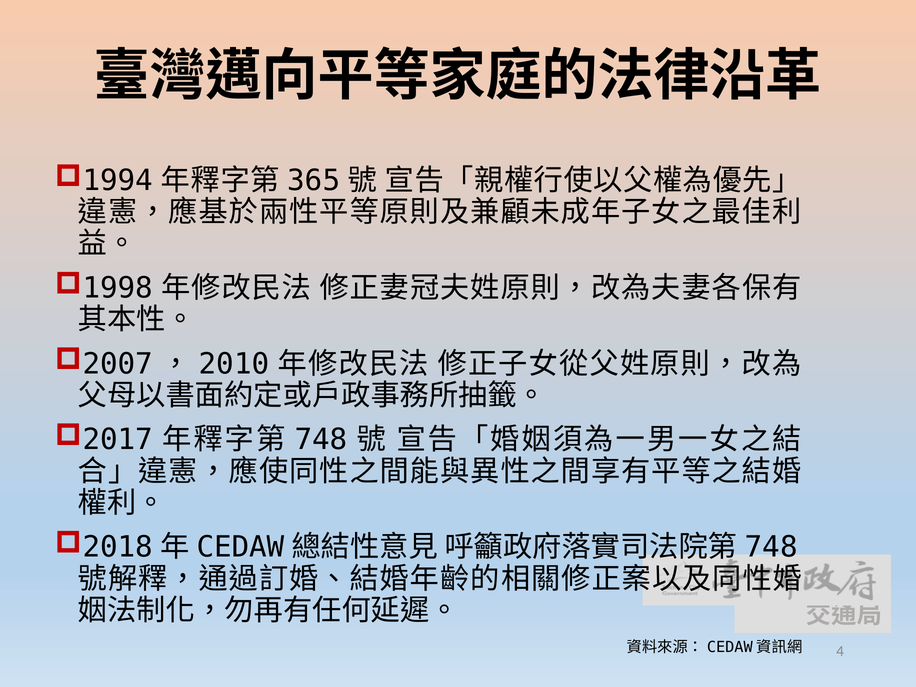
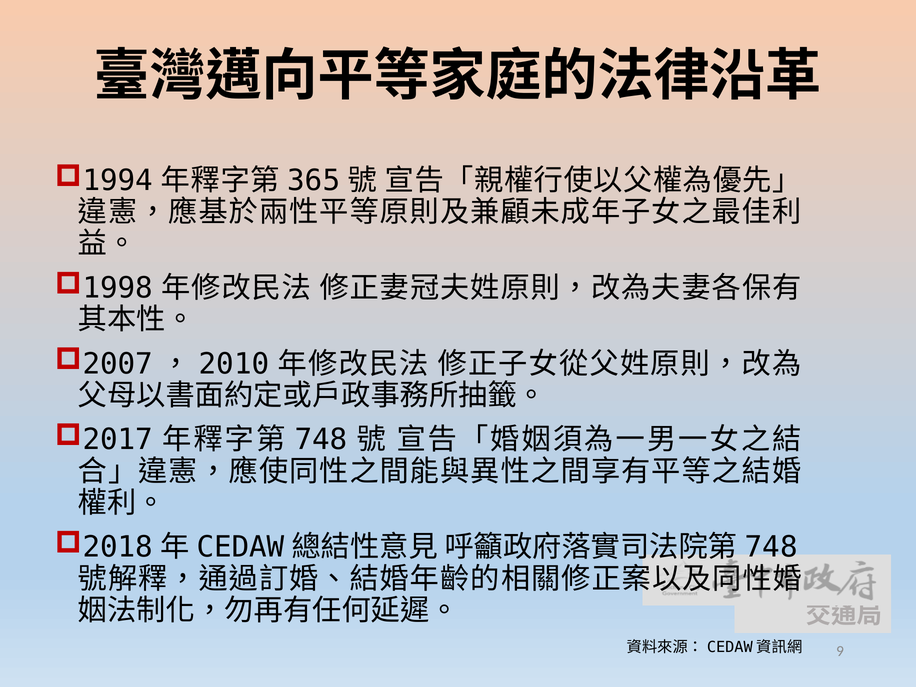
4: 4 -> 9 (840, 651)
